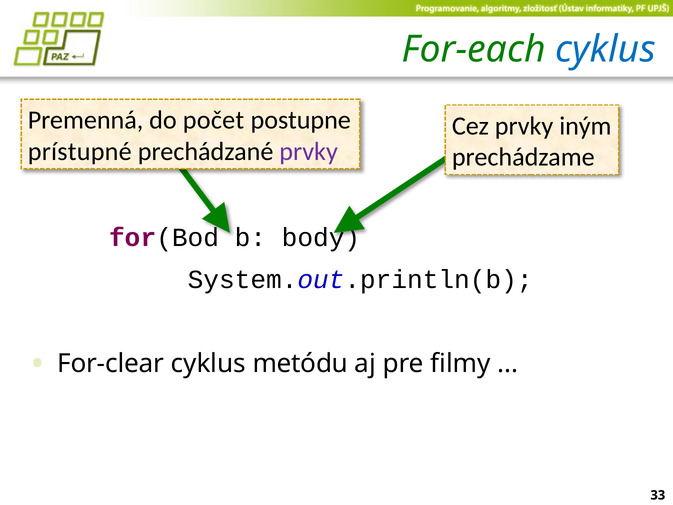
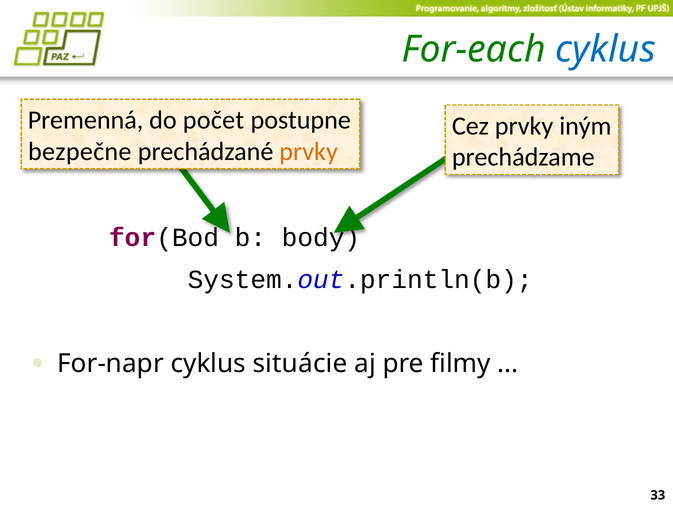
prístupné: prístupné -> bezpečne (80, 152)
prvky colour: purple -> orange (309, 152)
For-clear: For-clear -> For-napr (111, 363)
metódu: metódu -> situácie (300, 363)
